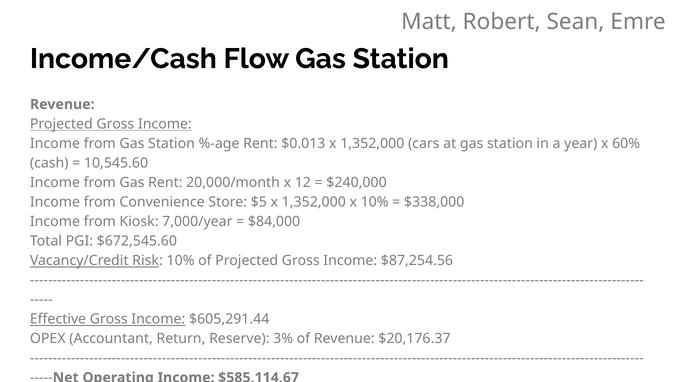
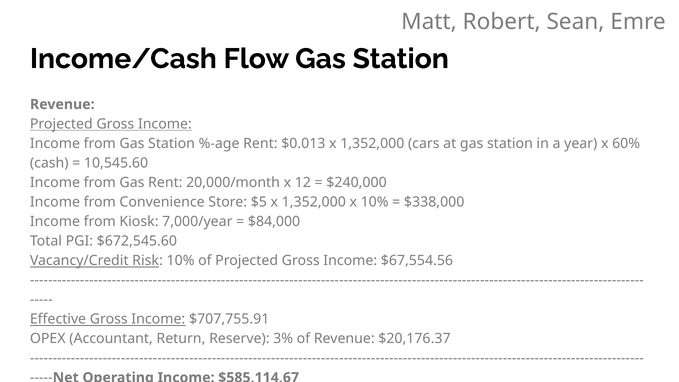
$87,254.56: $87,254.56 -> $67,554.56 (417, 260)
$605,291.44: $605,291.44 -> $707,755.91 (229, 319)
